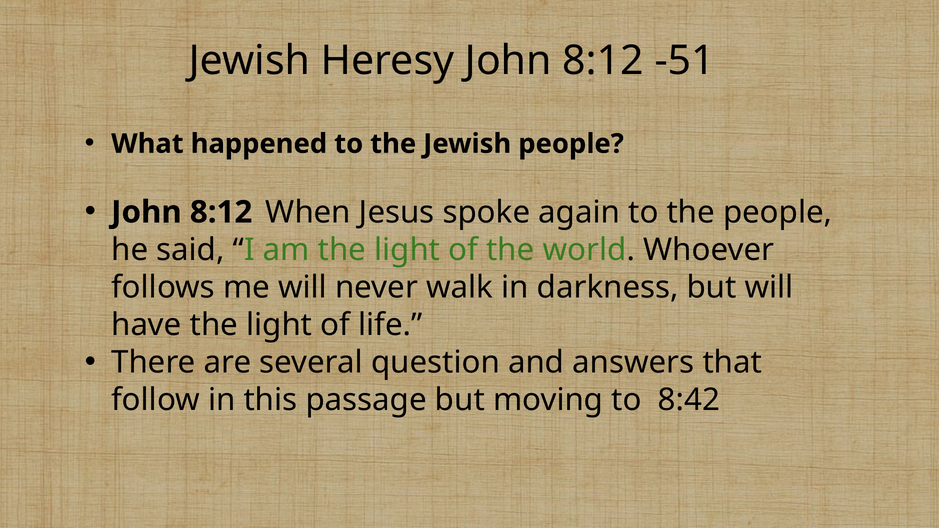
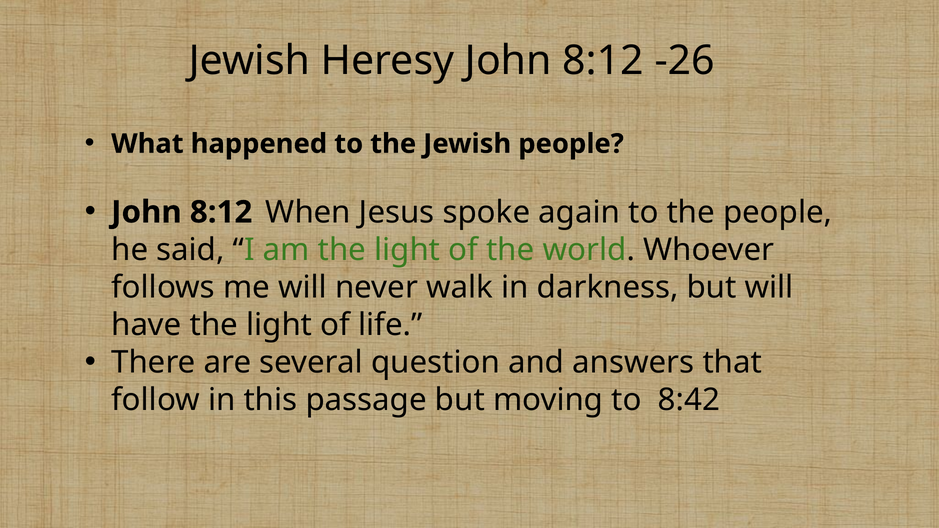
-51: -51 -> -26 (685, 61)
